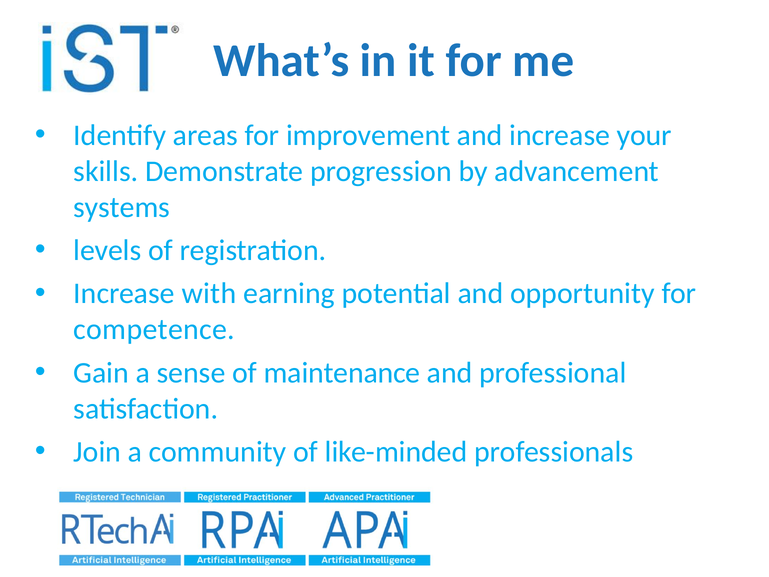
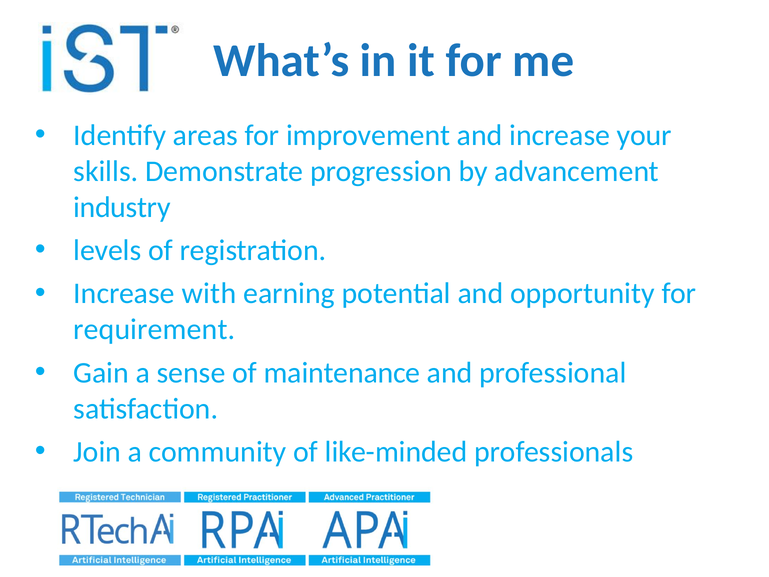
systems: systems -> industry (122, 207)
competence: competence -> requirement (154, 329)
